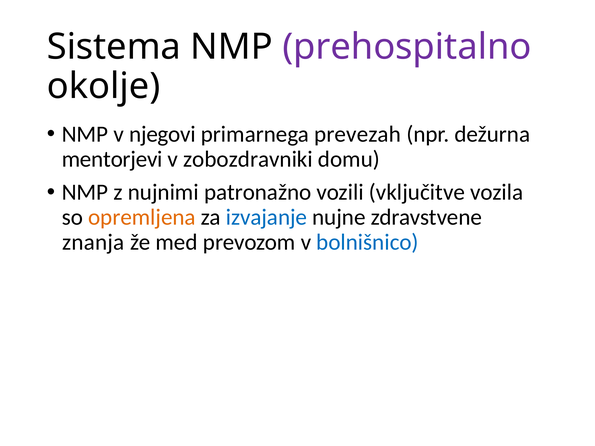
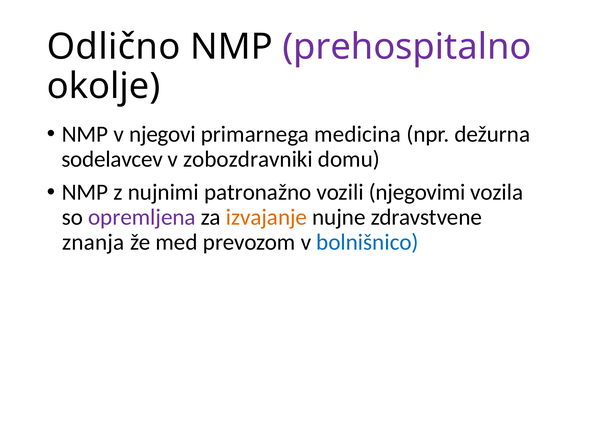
Sistema: Sistema -> Odlično (114, 47)
prevezah: prevezah -> medicina (358, 134)
mentorjevi: mentorjevi -> sodelavcev (112, 159)
vključitve: vključitve -> njegovimi (417, 192)
opremljena colour: orange -> purple (142, 217)
izvajanje colour: blue -> orange (266, 217)
